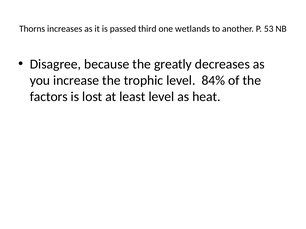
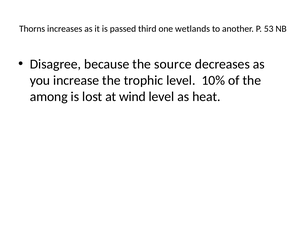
greatly: greatly -> source (173, 64)
84%: 84% -> 10% (213, 81)
factors: factors -> among (49, 97)
least: least -> wind (132, 97)
